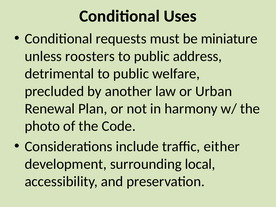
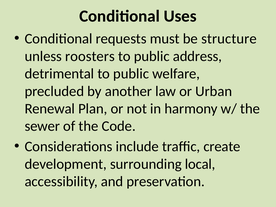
miniature: miniature -> structure (229, 39)
photo: photo -> sewer (42, 126)
either: either -> create (222, 147)
